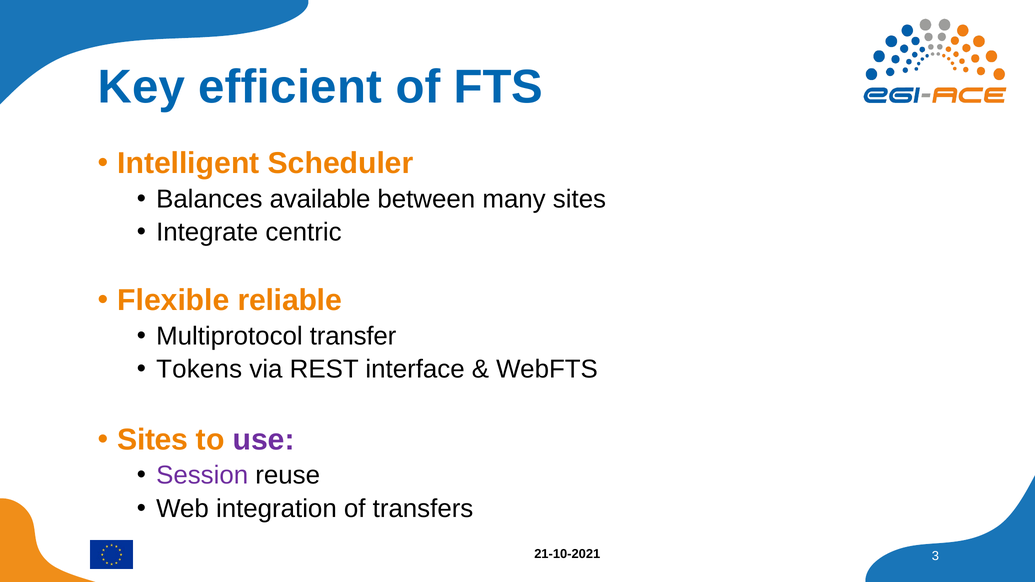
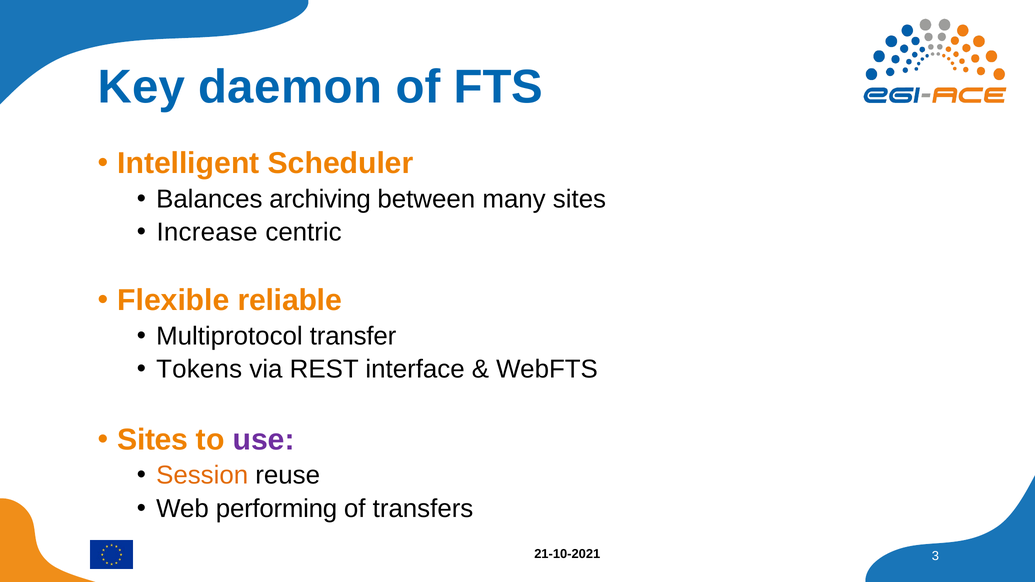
efficient: efficient -> daemon (290, 87)
available: available -> archiving (320, 199)
Integrate: Integrate -> Increase (207, 232)
Session colour: purple -> orange (202, 476)
integration: integration -> performing (277, 509)
